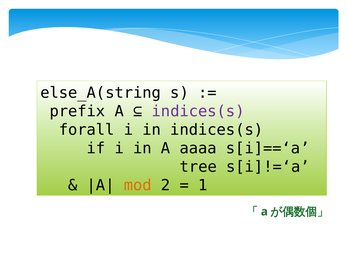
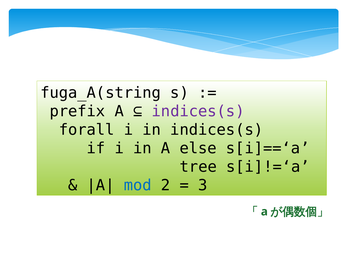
else_A(string: else_A(string -> fuga_A(string (101, 93)
aaaa: aaaa -> else (198, 149)
mod colour: orange -> blue (138, 186)
1: 1 -> 3 (203, 186)
